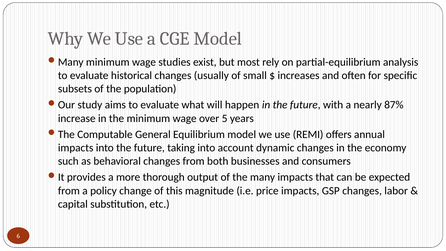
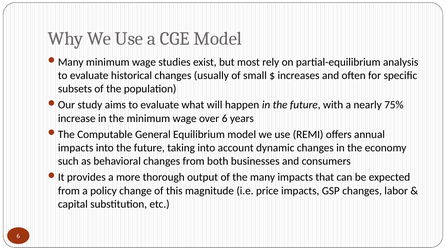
87%: 87% -> 75% (394, 105)
over 5: 5 -> 6 (225, 118)
